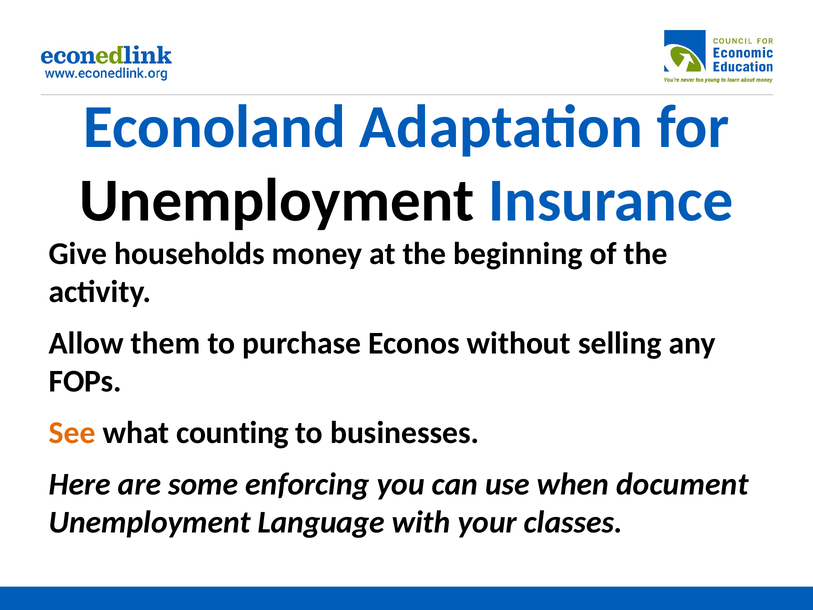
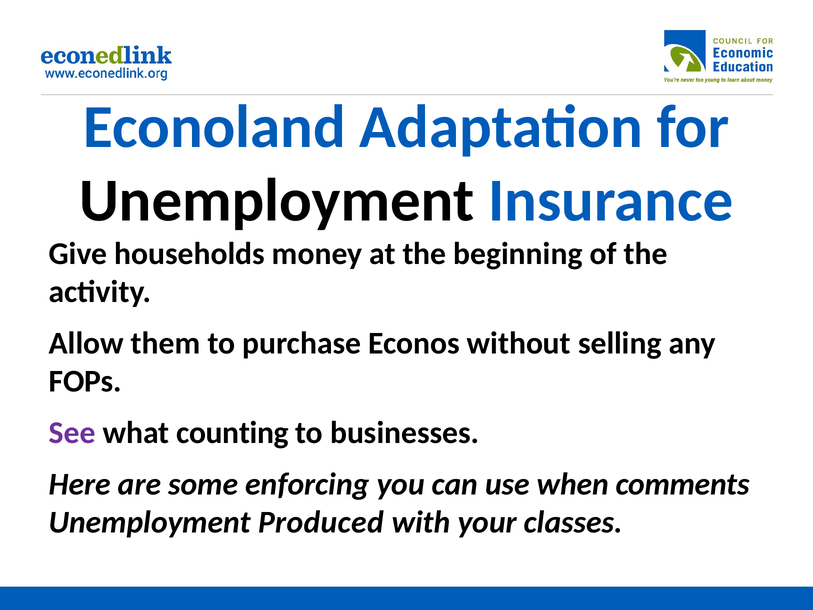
See colour: orange -> purple (72, 432)
document: document -> comments (683, 484)
Language: Language -> Produced (321, 522)
